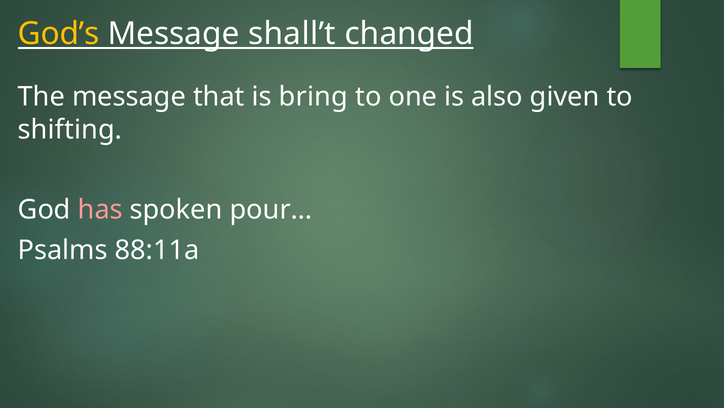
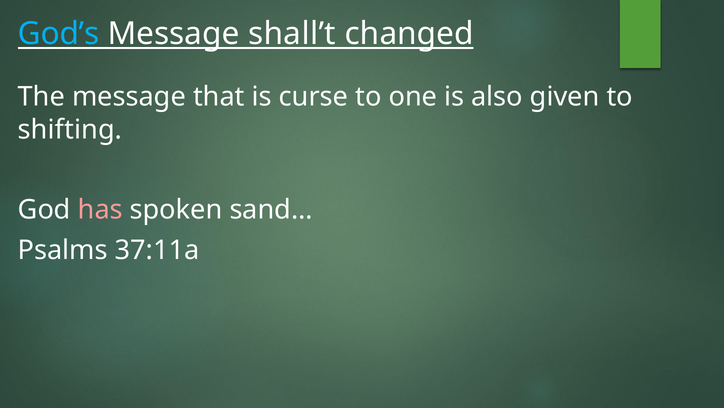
God’s colour: yellow -> light blue (59, 34)
bring: bring -> curse (313, 97)
pour…: pour… -> sand… (271, 210)
88:11a: 88:11a -> 37:11a (157, 250)
